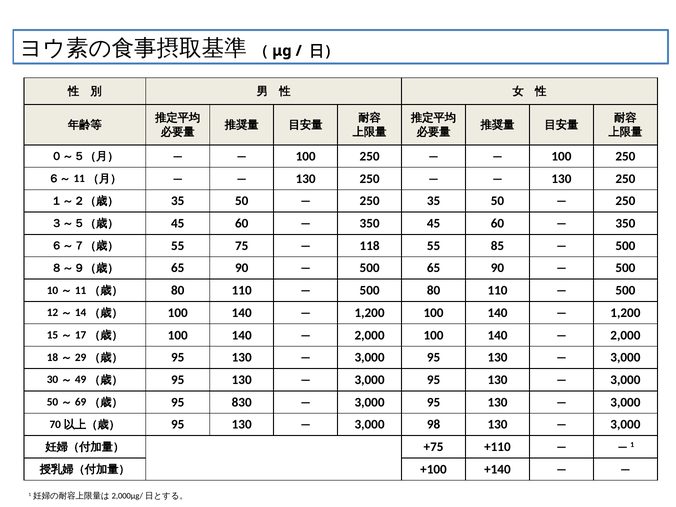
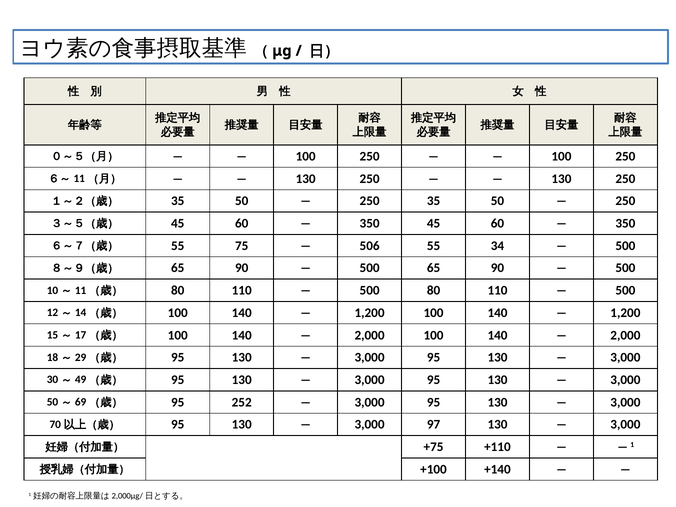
118: 118 -> 506 (370, 246)
85: 85 -> 34 (497, 246)
830: 830 -> 252 (242, 402)
98: 98 -> 97 (434, 425)
